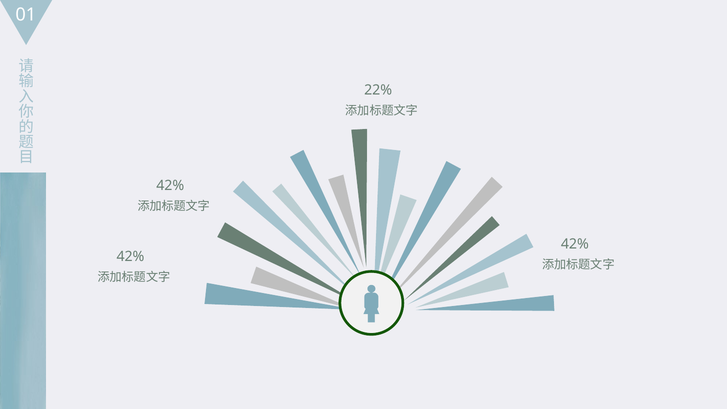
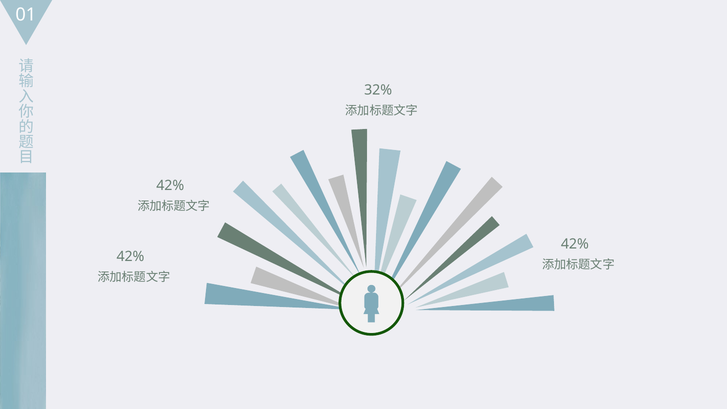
22%: 22% -> 32% (378, 90)
